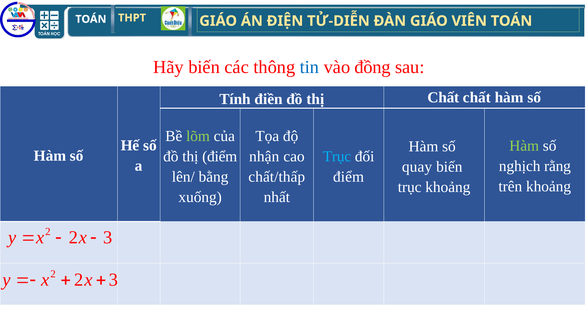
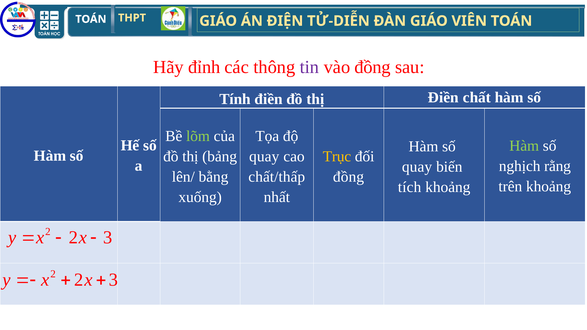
Hãy biến: biến -> đỉnh (204, 67)
tin colour: blue -> purple (309, 67)
thị Chất: Chất -> Điền (443, 97)
thị điểm: điểm -> bảng (220, 157)
nhận: nhận -> quay (264, 157)
Trục colour: light blue -> yellow (337, 157)
điểm: điểm -> đồng (349, 177)
trục: trục -> tích (410, 187)
